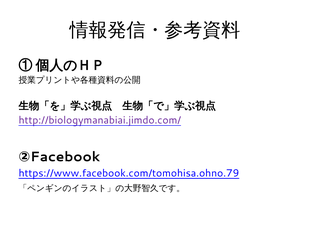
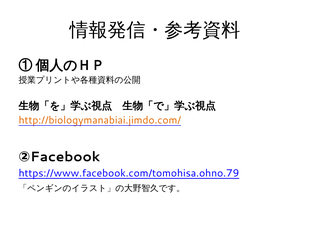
http://biologymanabiai.jimdo.com/ colour: purple -> orange (100, 120)
